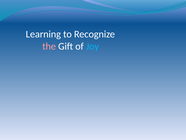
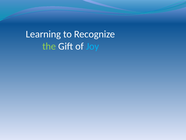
the colour: pink -> light green (49, 46)
